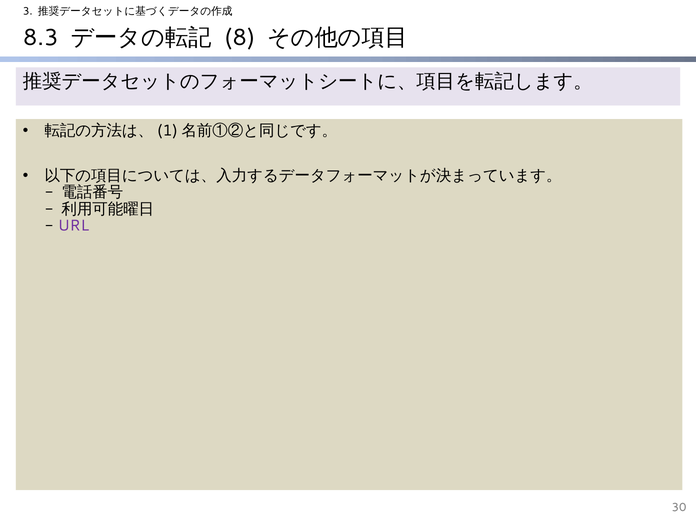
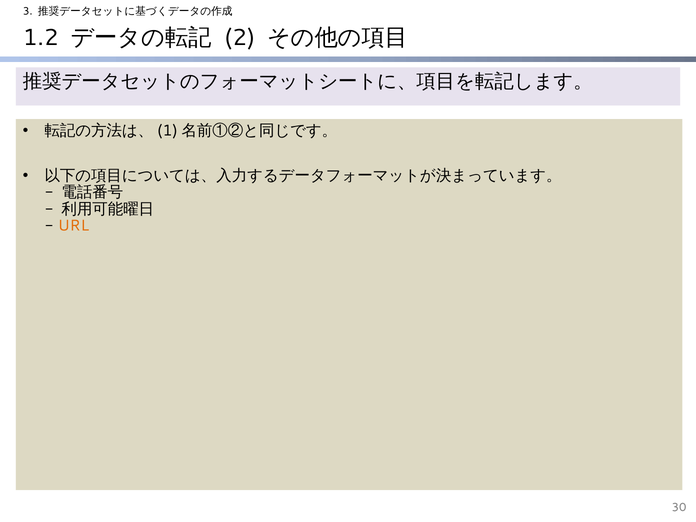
8.3: 8.3 -> 1.2 (41, 37)
8: 8 -> 2 (240, 37)
URL colour: purple -> orange (73, 226)
